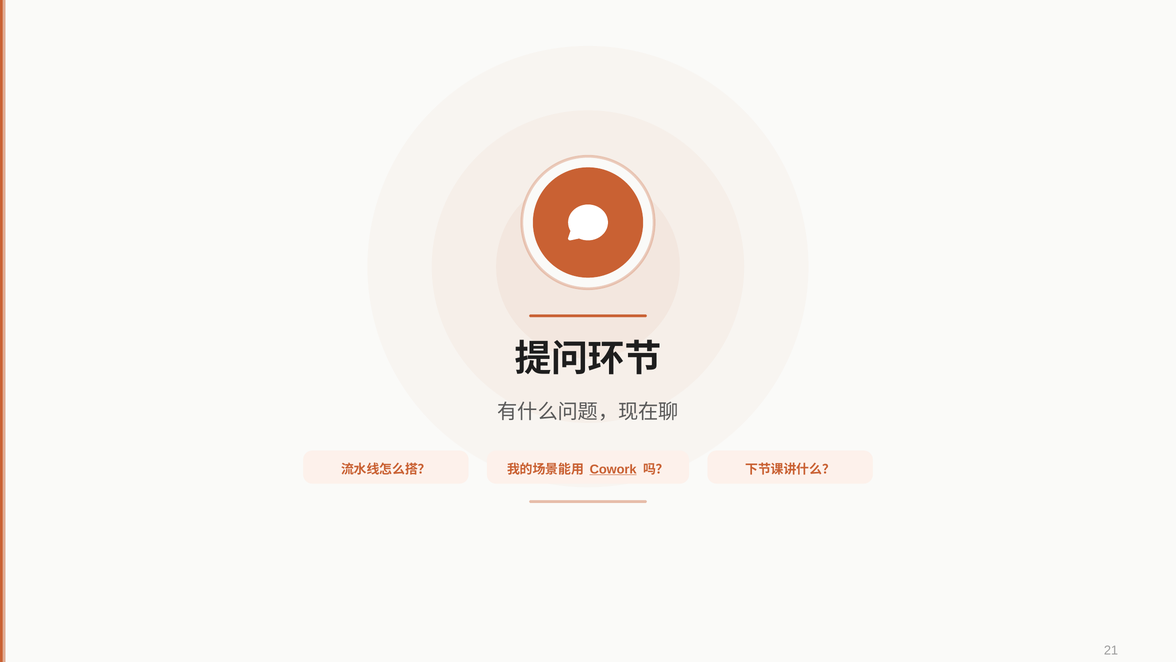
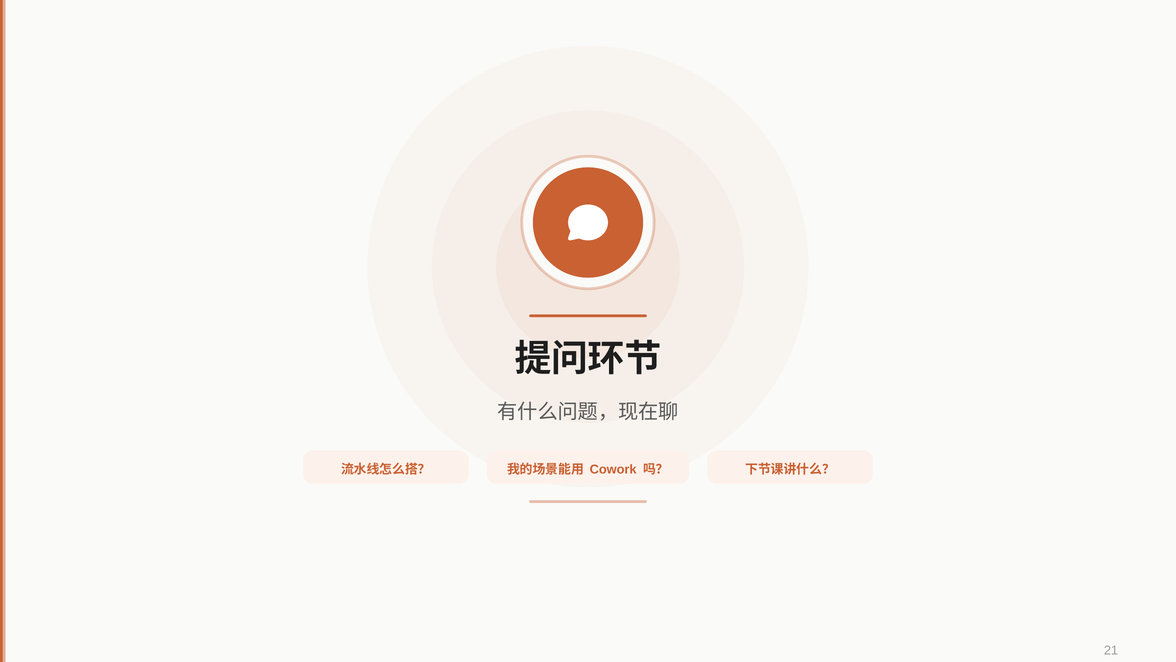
Cowork underline: present -> none (613, 469)
